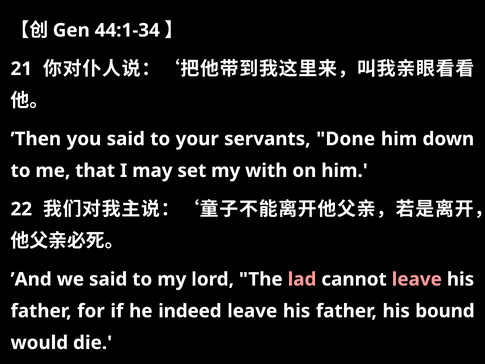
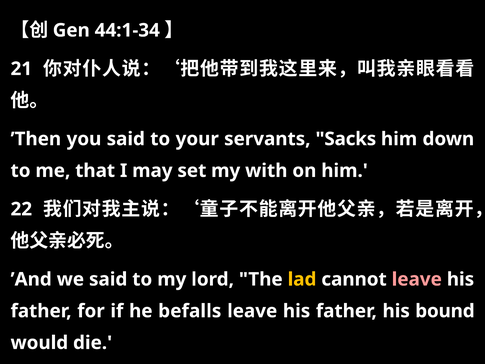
Done: Done -> Sacks (346, 139)
lad colour: pink -> yellow (302, 279)
indeed: indeed -> befalls (190, 311)
